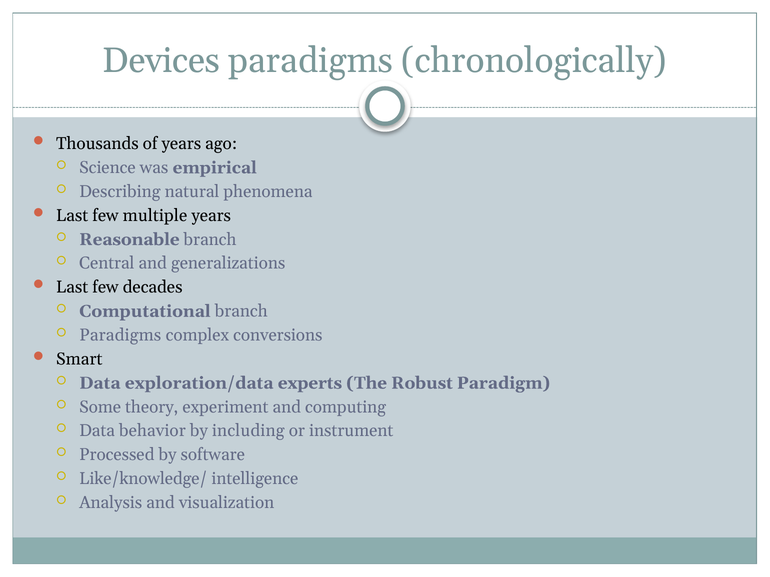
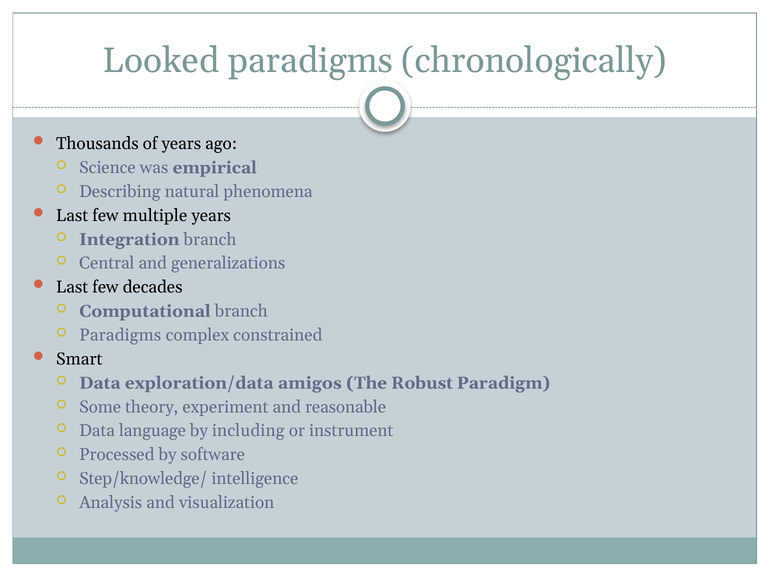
Devices: Devices -> Looked (161, 61)
Reasonable: Reasonable -> Integration (129, 240)
conversions: conversions -> constrained (278, 335)
experts: experts -> amigos (310, 383)
computing: computing -> reasonable (346, 407)
behavior: behavior -> language (153, 431)
Like/knowledge/: Like/knowledge/ -> Step/knowledge/ (143, 479)
